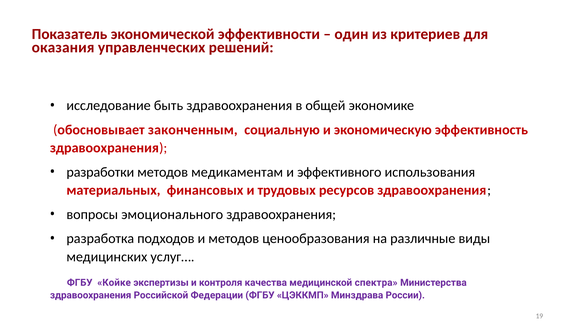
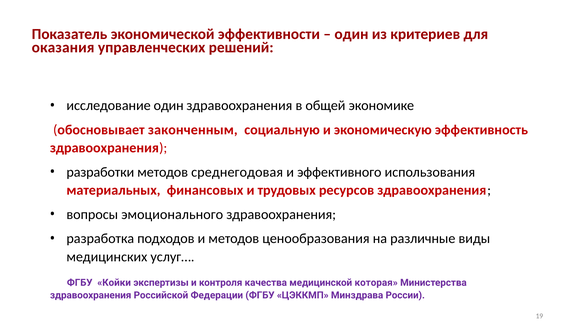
исследование быть: быть -> один (169, 105)
медикаментам: медикаментам -> среднегодовая (237, 172)
Койке: Койке -> Койки (114, 282)
спектра: спектра -> которая (376, 282)
